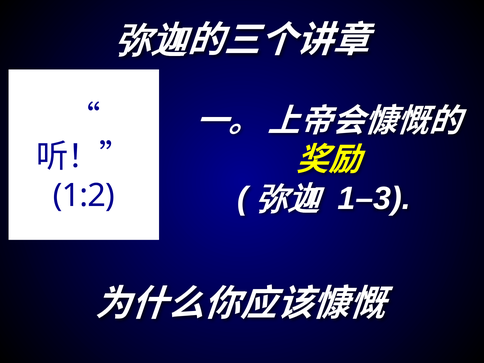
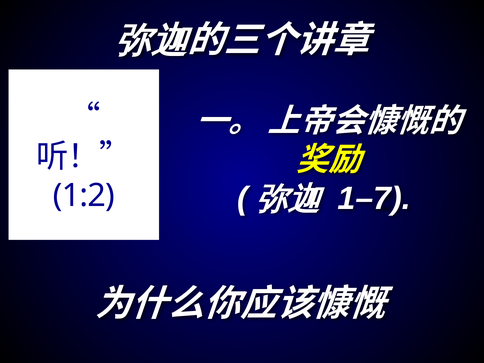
1–3: 1–3 -> 1–7 (374, 199)
